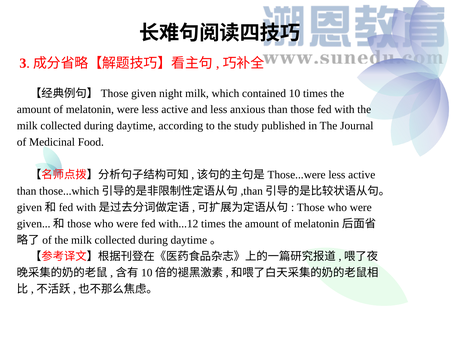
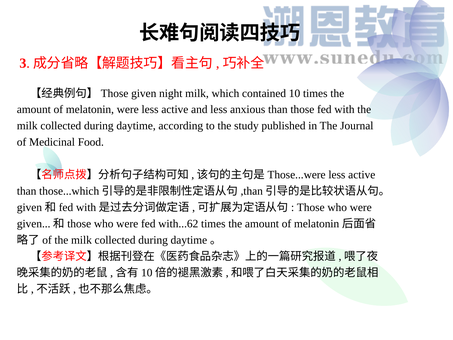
with...12: with...12 -> with...62 (178, 224)
